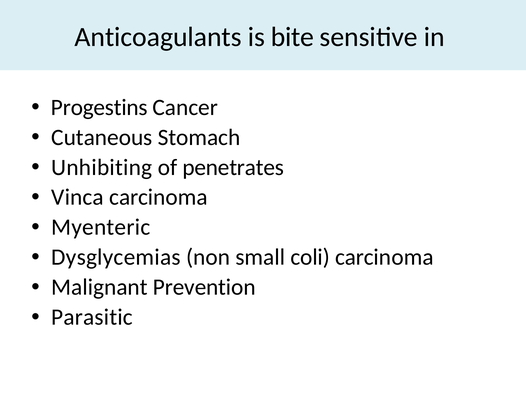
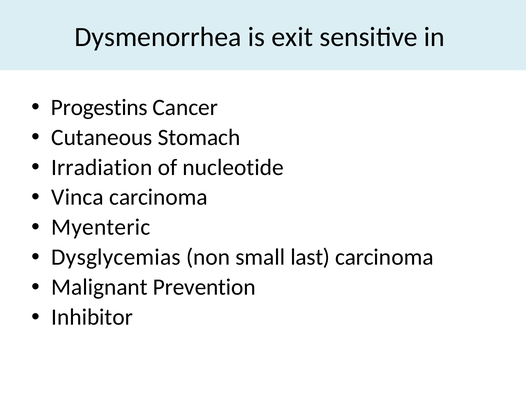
Anticoagulants: Anticoagulants -> Dysmenorrhea (158, 37)
bite: bite -> exit (292, 37)
Unhibiting: Unhibiting -> Irradiation (102, 167)
penetrates: penetrates -> nucleotide (233, 167)
coli: coli -> last (310, 257)
Parasitic: Parasitic -> Inhibitor (92, 317)
